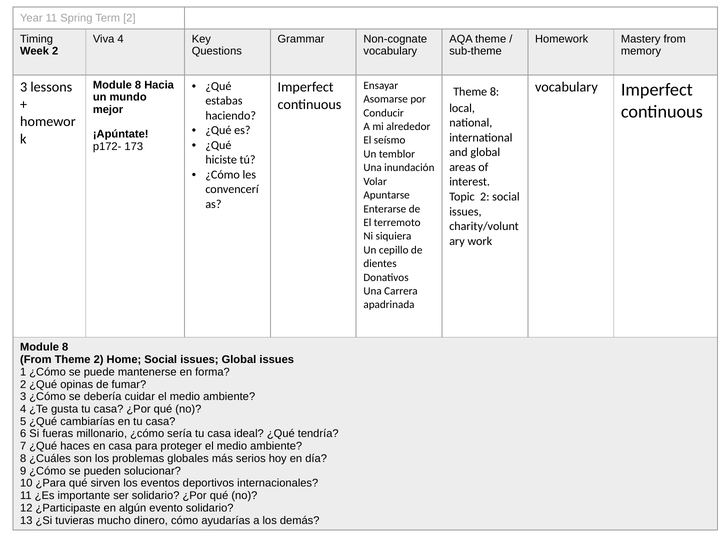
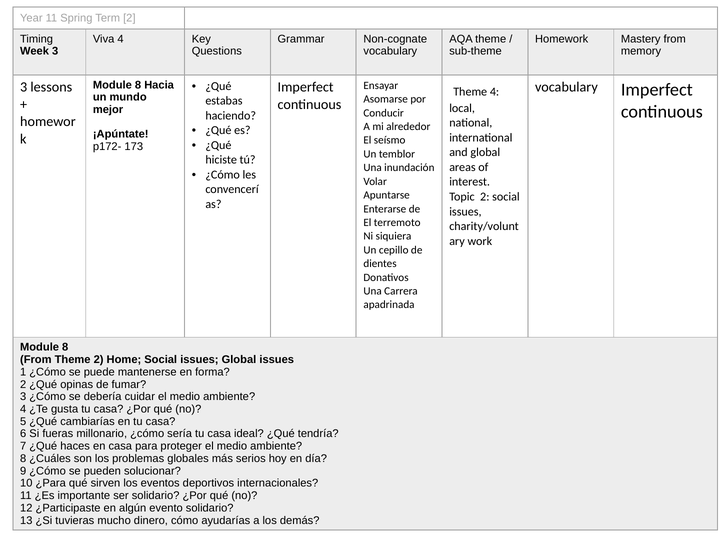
Week 2: 2 -> 3 (55, 51)
Theme 8: 8 -> 4 (495, 92)
